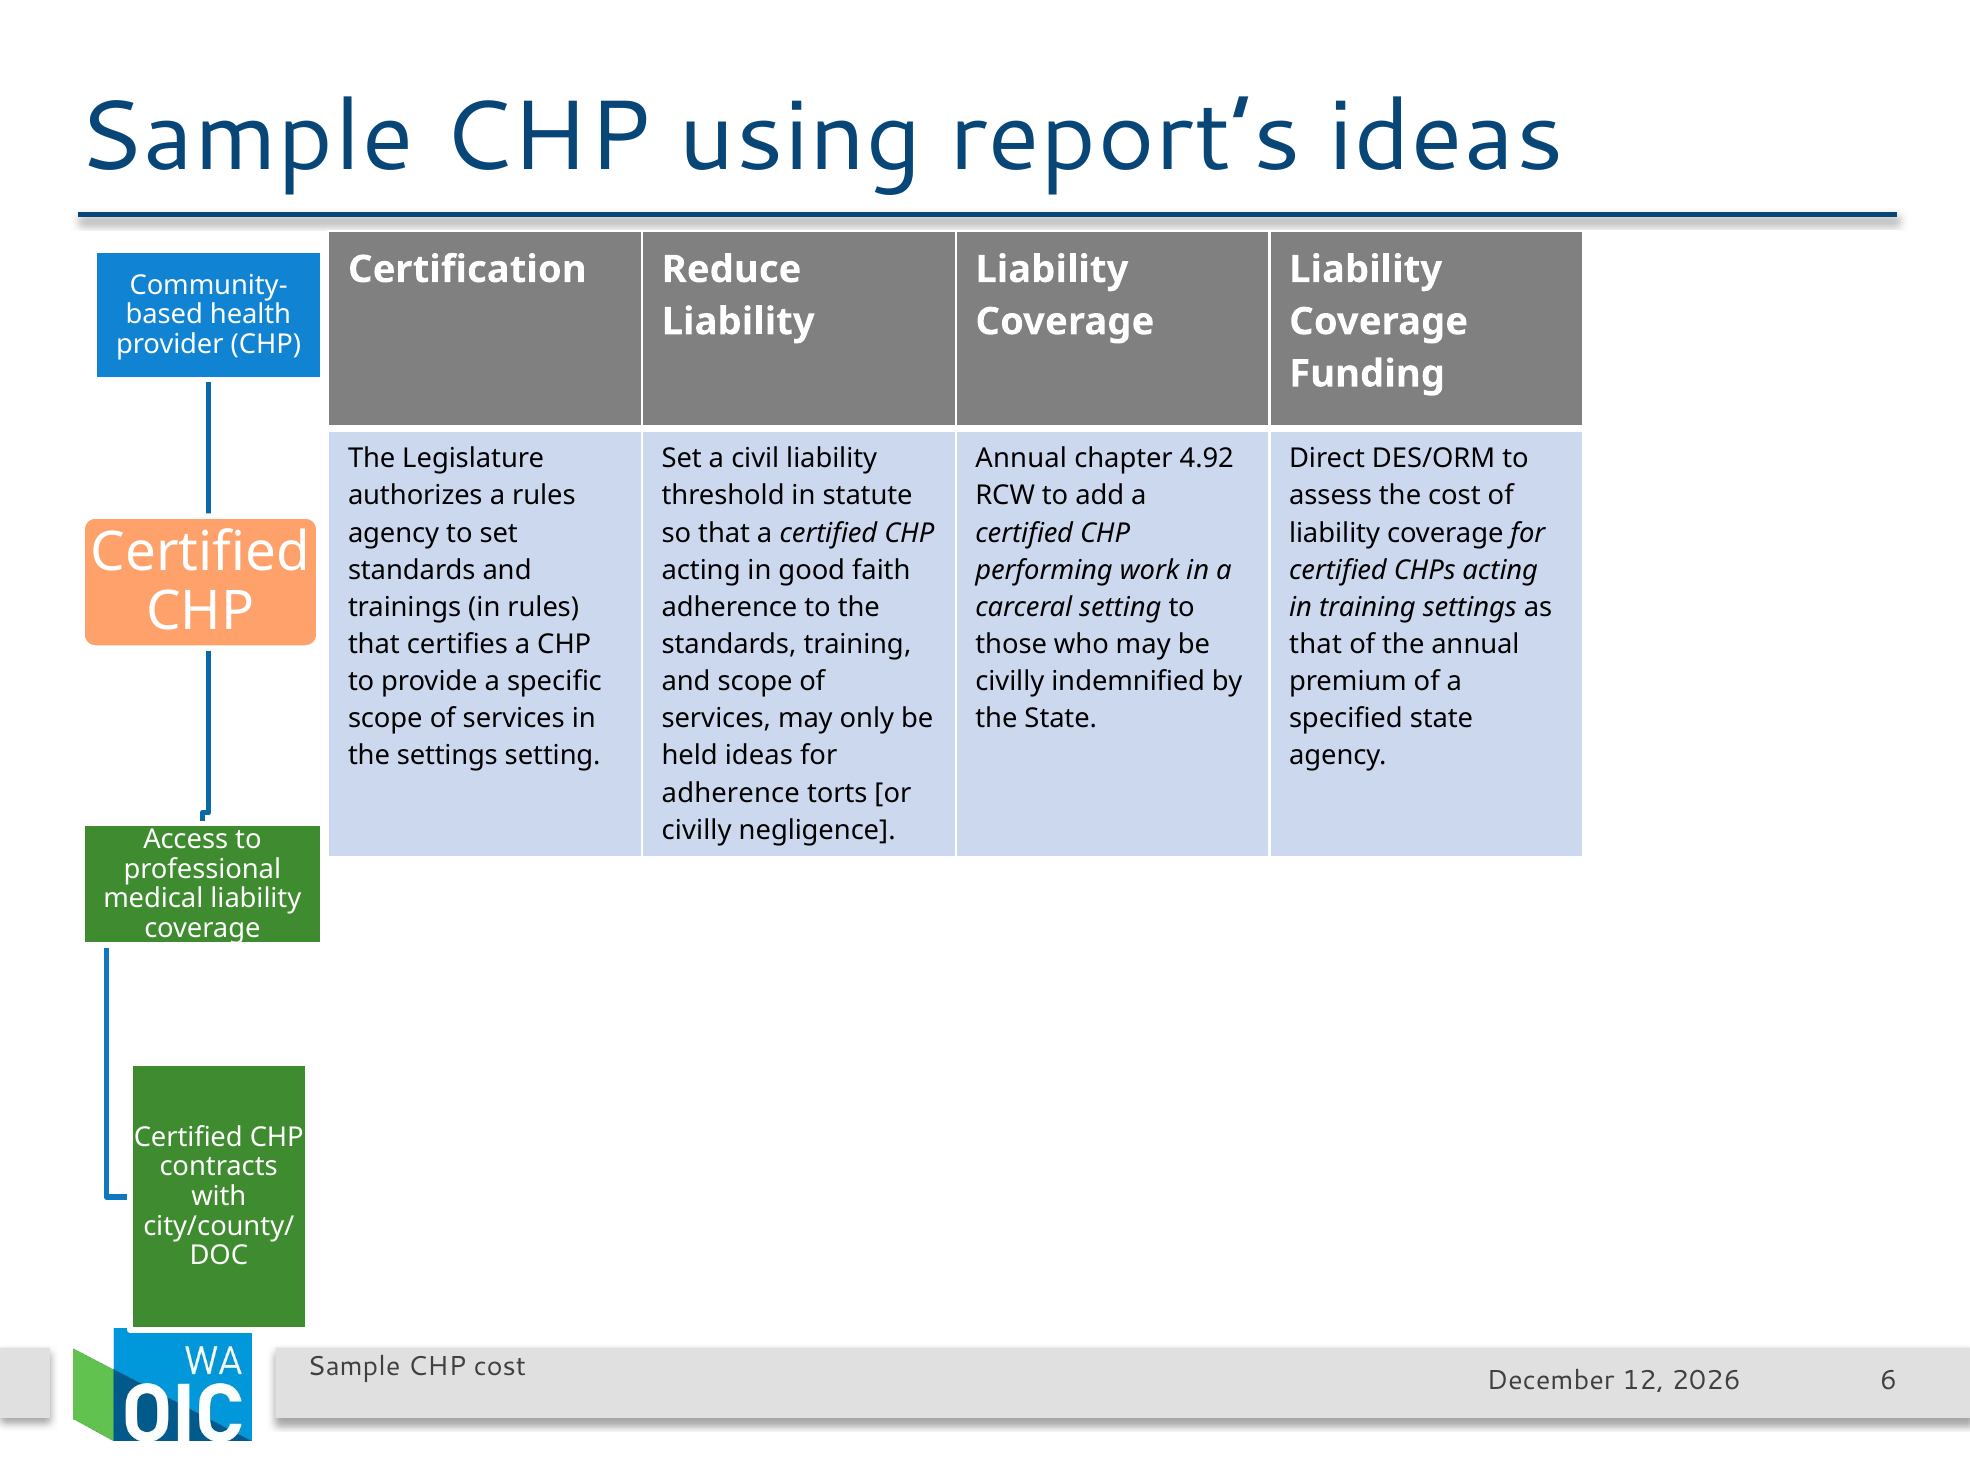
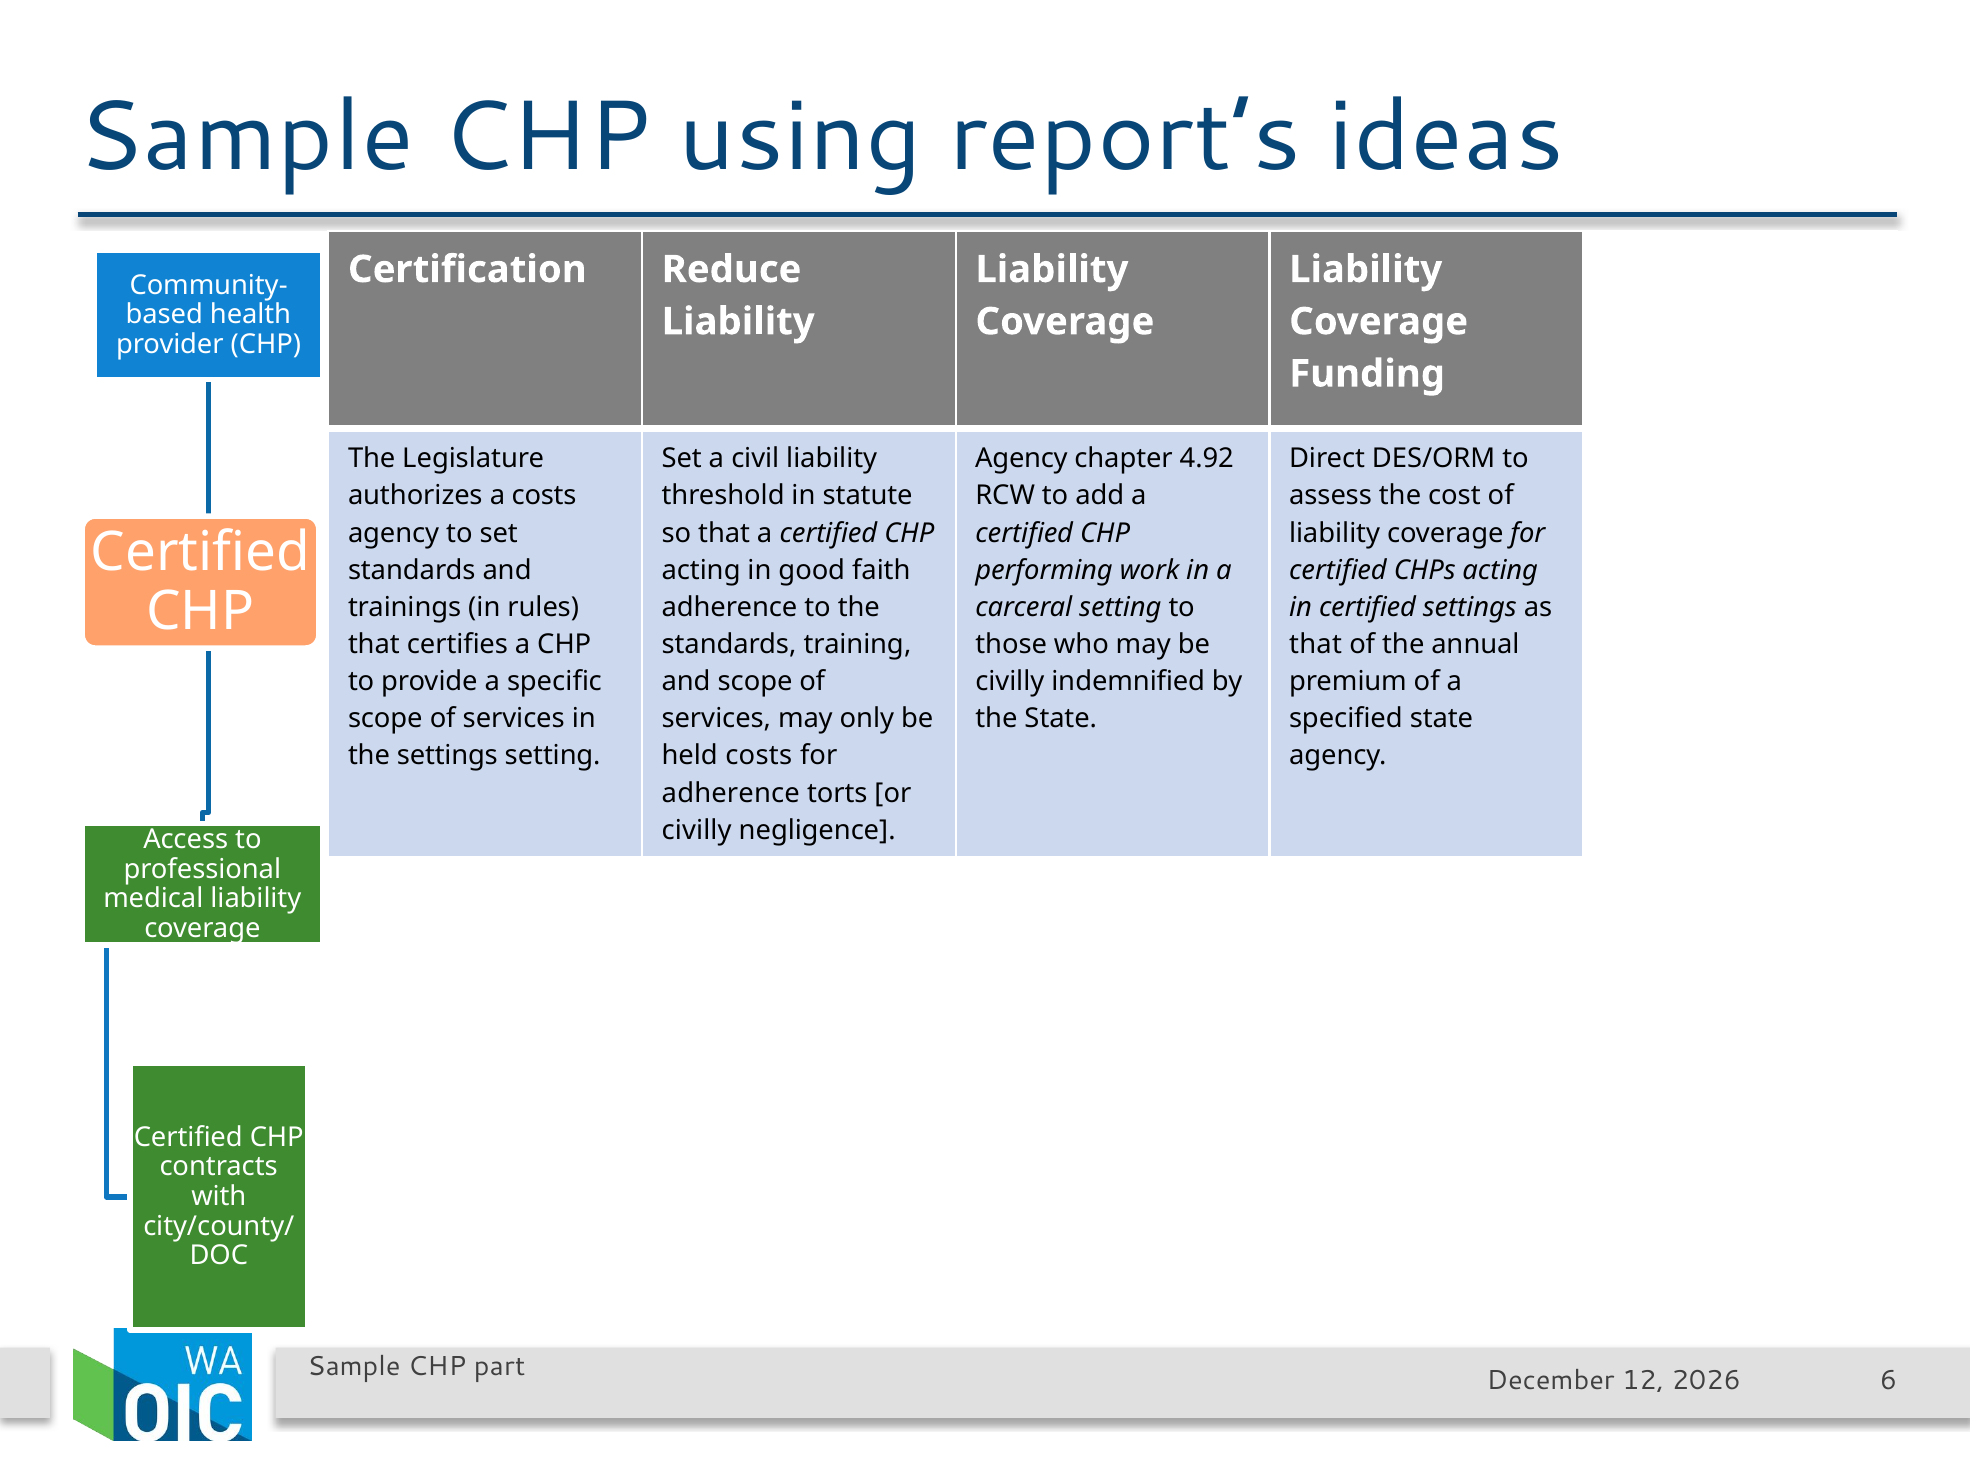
Annual: Annual -> Agency (1021, 459)
a rules: rules -> costs (544, 496)
in training: training -> certified (1367, 608)
held ideas: ideas -> costs (759, 756)
CHP cost: cost -> part (500, 1367)
